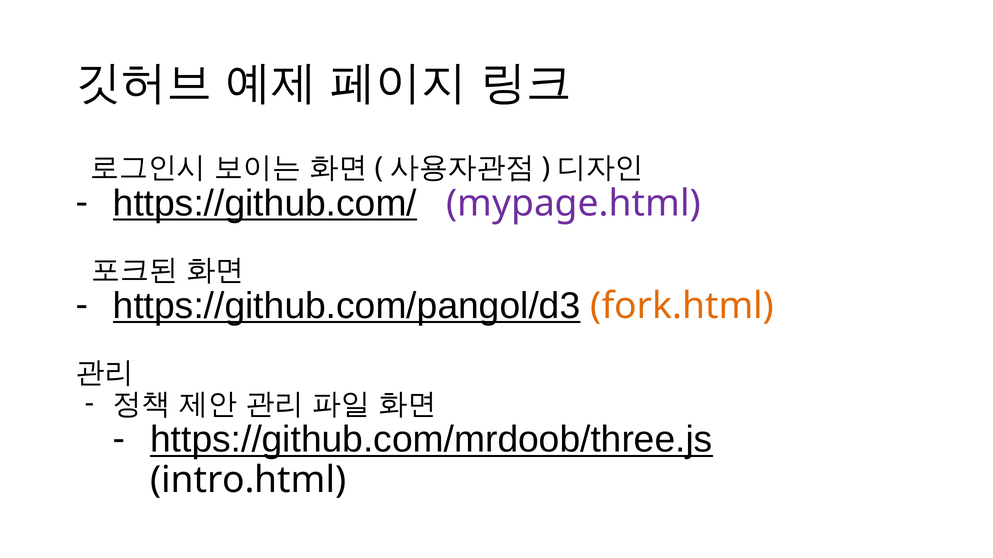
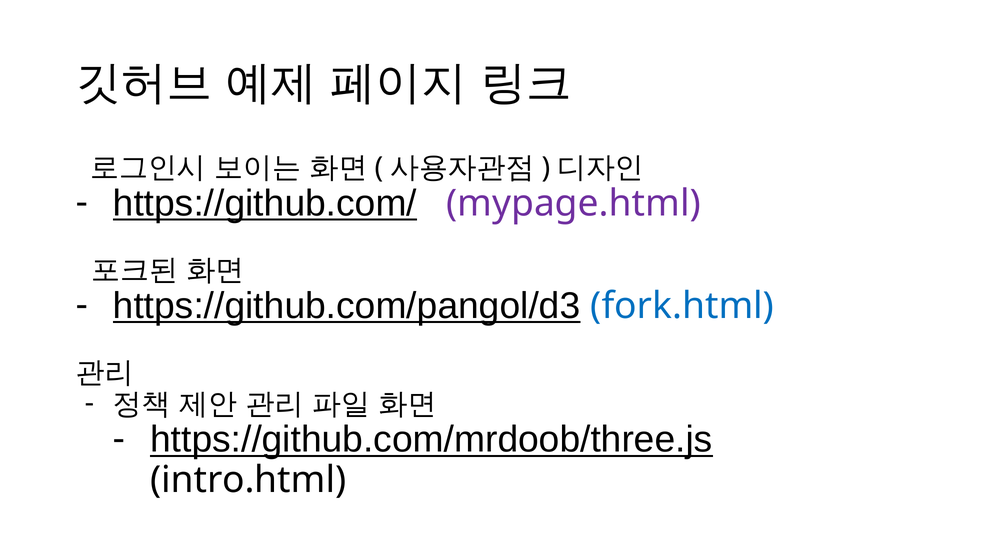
fork.html colour: orange -> blue (682, 306)
